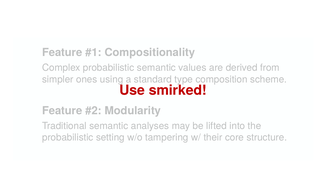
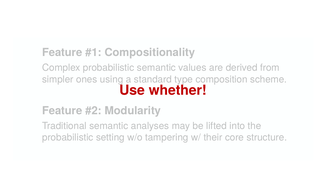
smirked: smirked -> whether (178, 90)
